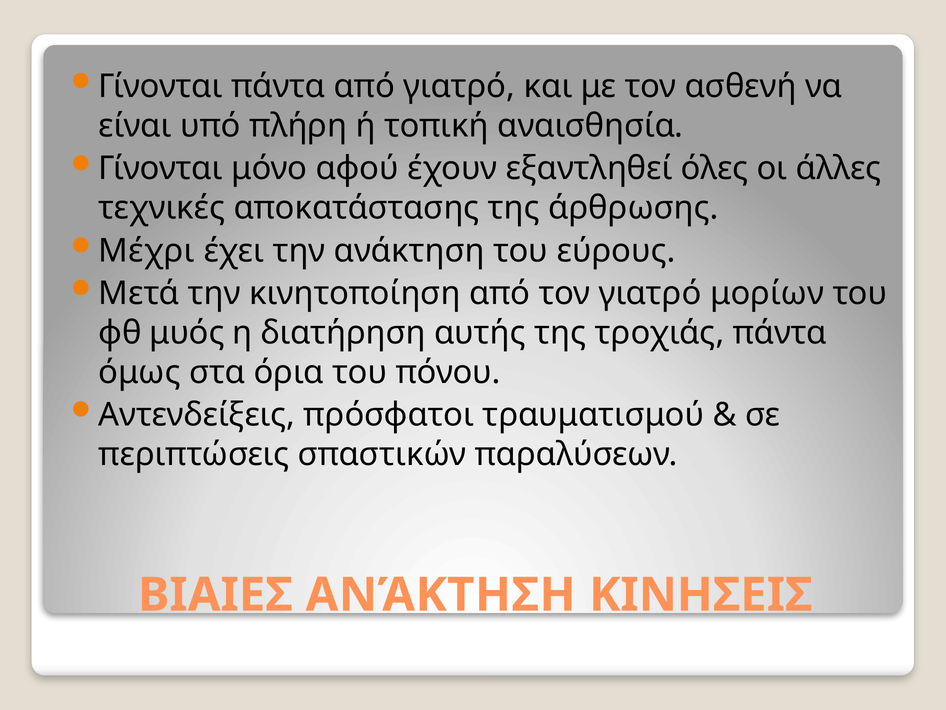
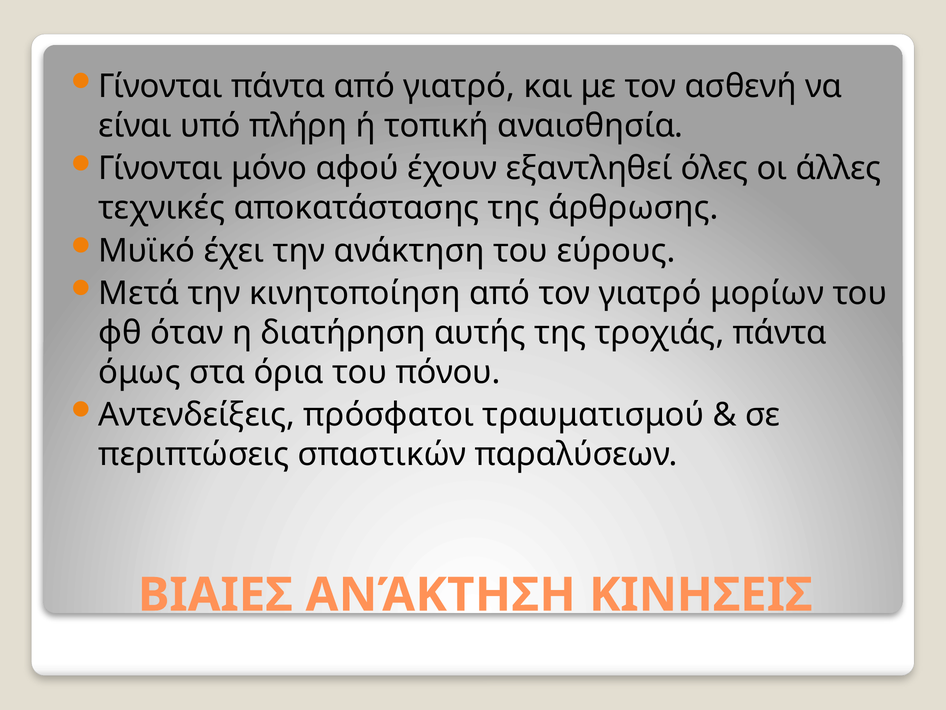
Μέχρι: Μέχρι -> Μυϊκό (147, 251)
μυός: μυός -> όταν (187, 333)
